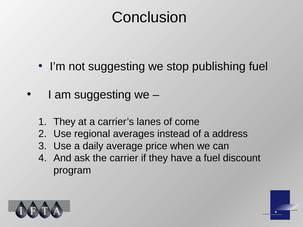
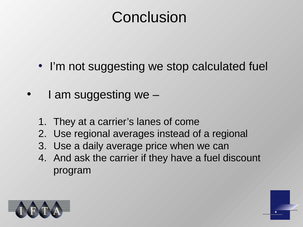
publishing: publishing -> calculated (219, 66)
a address: address -> regional (230, 134)
